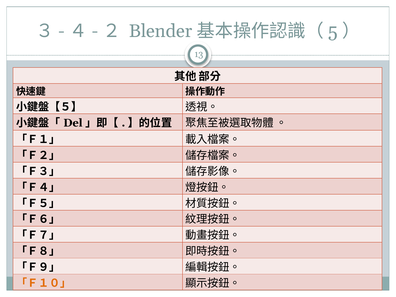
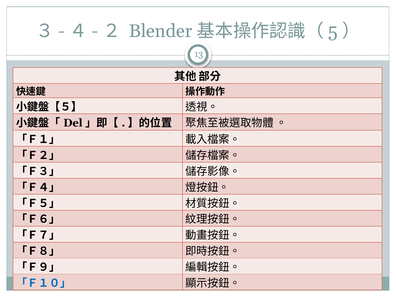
「Ｆ１０」 colour: orange -> blue (44, 283)
